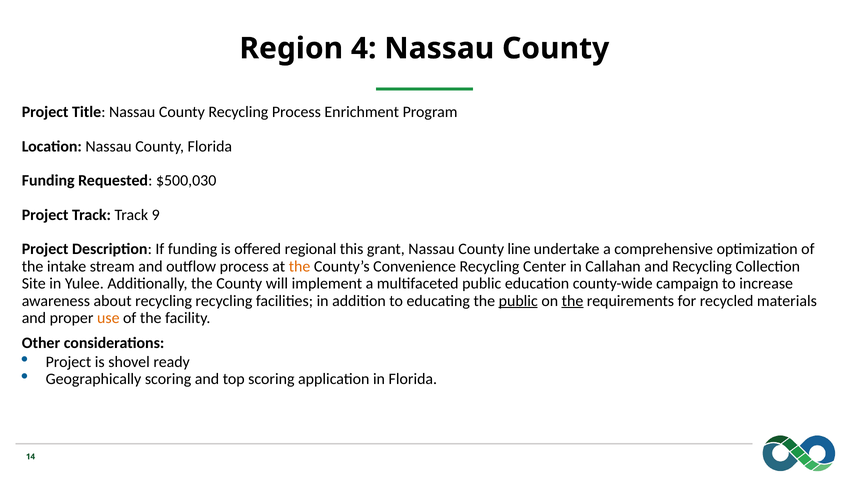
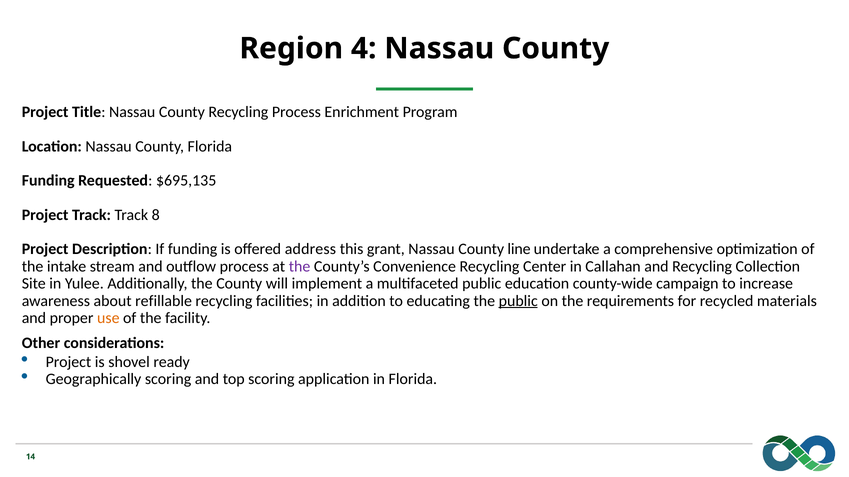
$500,030: $500,030 -> $695,135 (186, 181)
9: 9 -> 8 (156, 215)
regional: regional -> address (310, 250)
the colour: orange -> purple (300, 267)
about recycling: recycling -> refillable (164, 301)
the underline: present -> none (573, 301)
